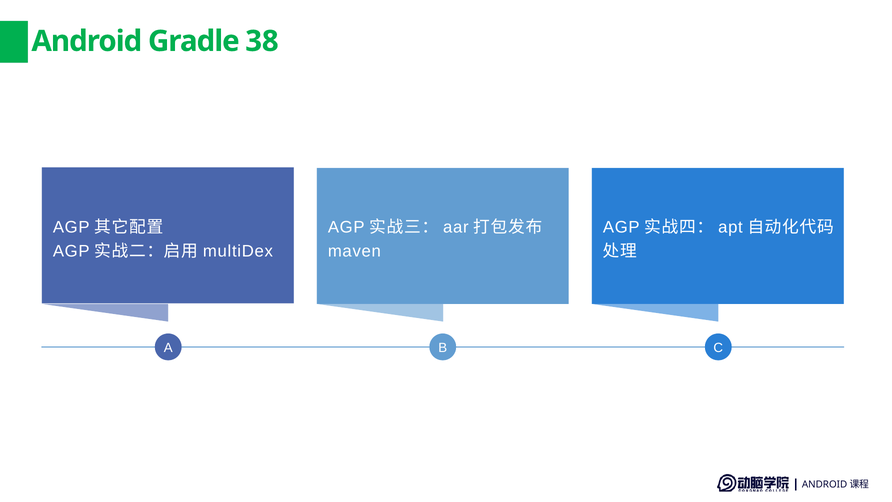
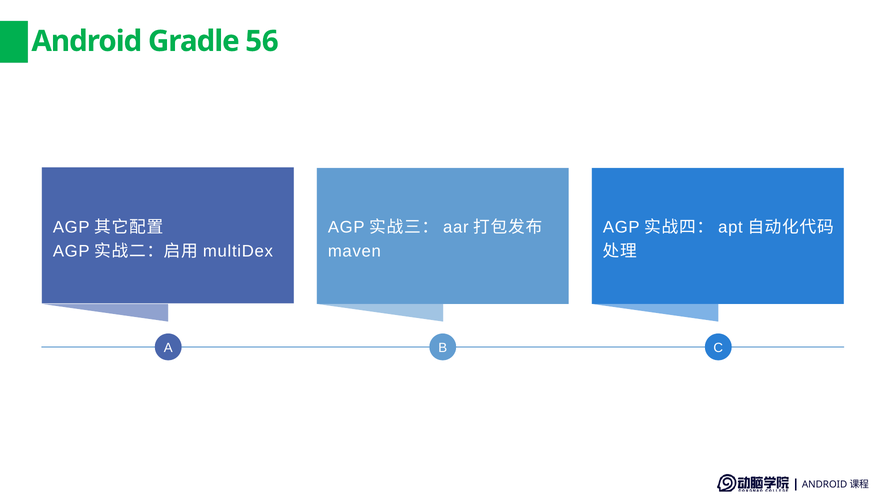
38: 38 -> 56 (262, 41)
